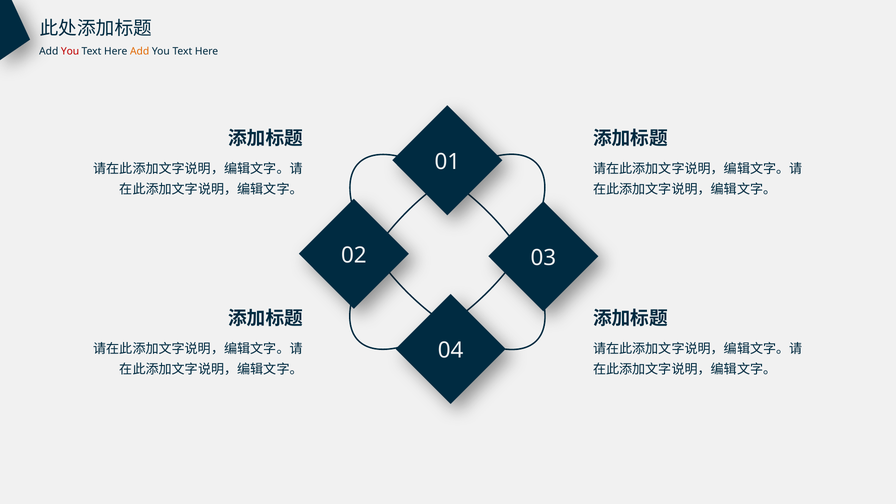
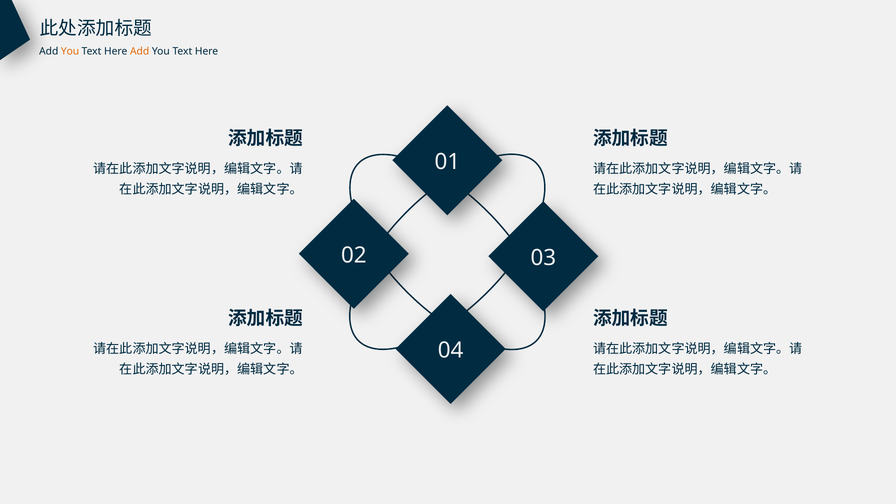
You colour: red -> orange (70, 51)
